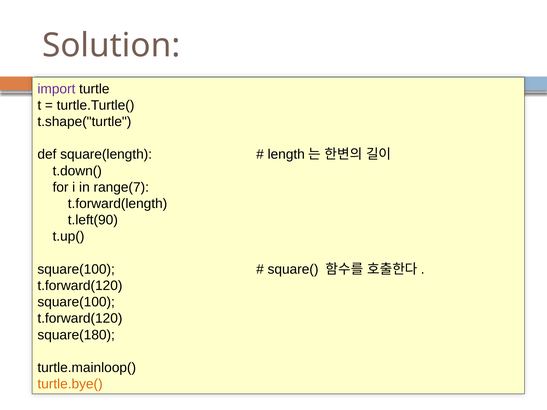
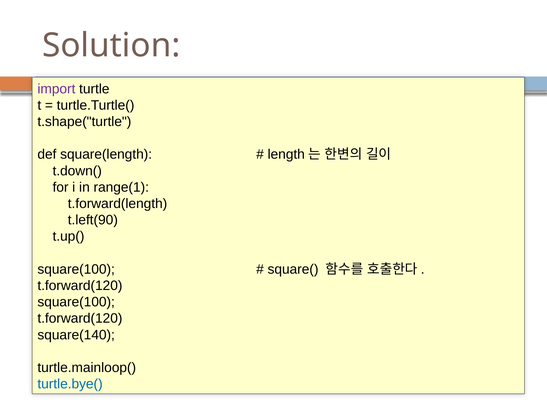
range(7: range(7 -> range(1 (121, 187)
square(180: square(180 -> square(140 (76, 335)
turtle.bye( colour: orange -> blue (70, 384)
